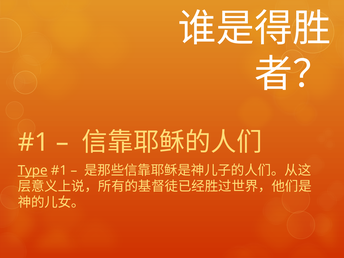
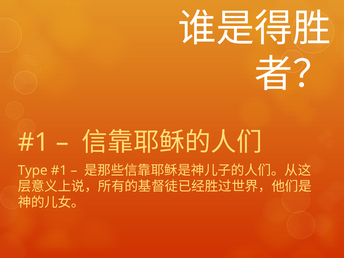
Type underline: present -> none (33, 170)
